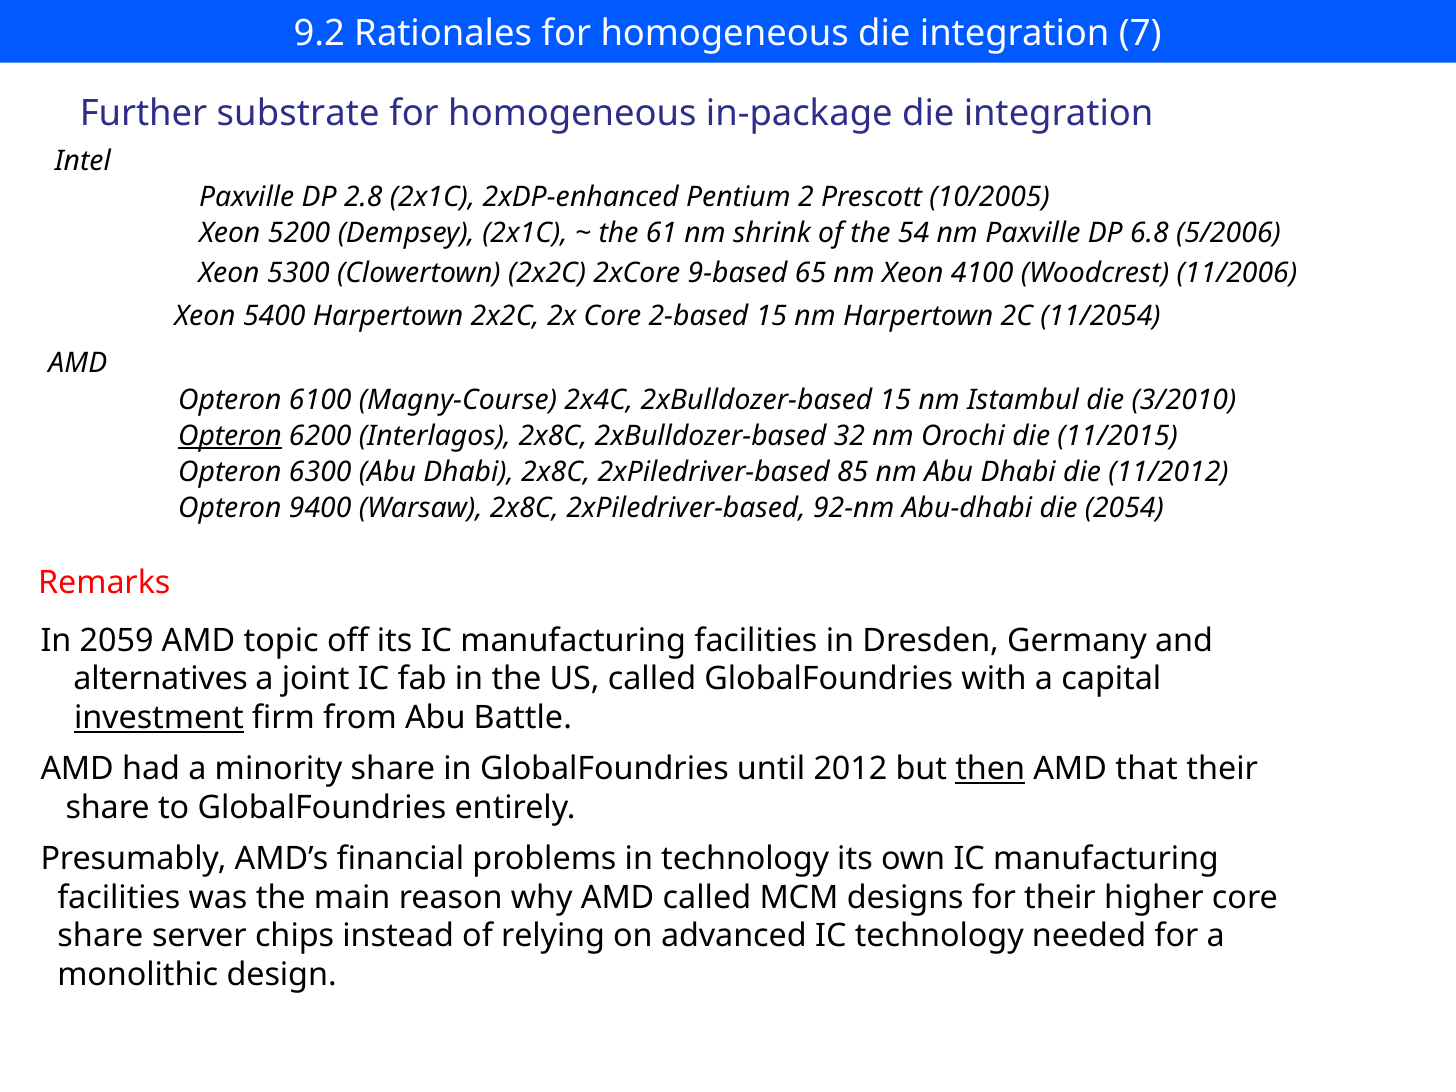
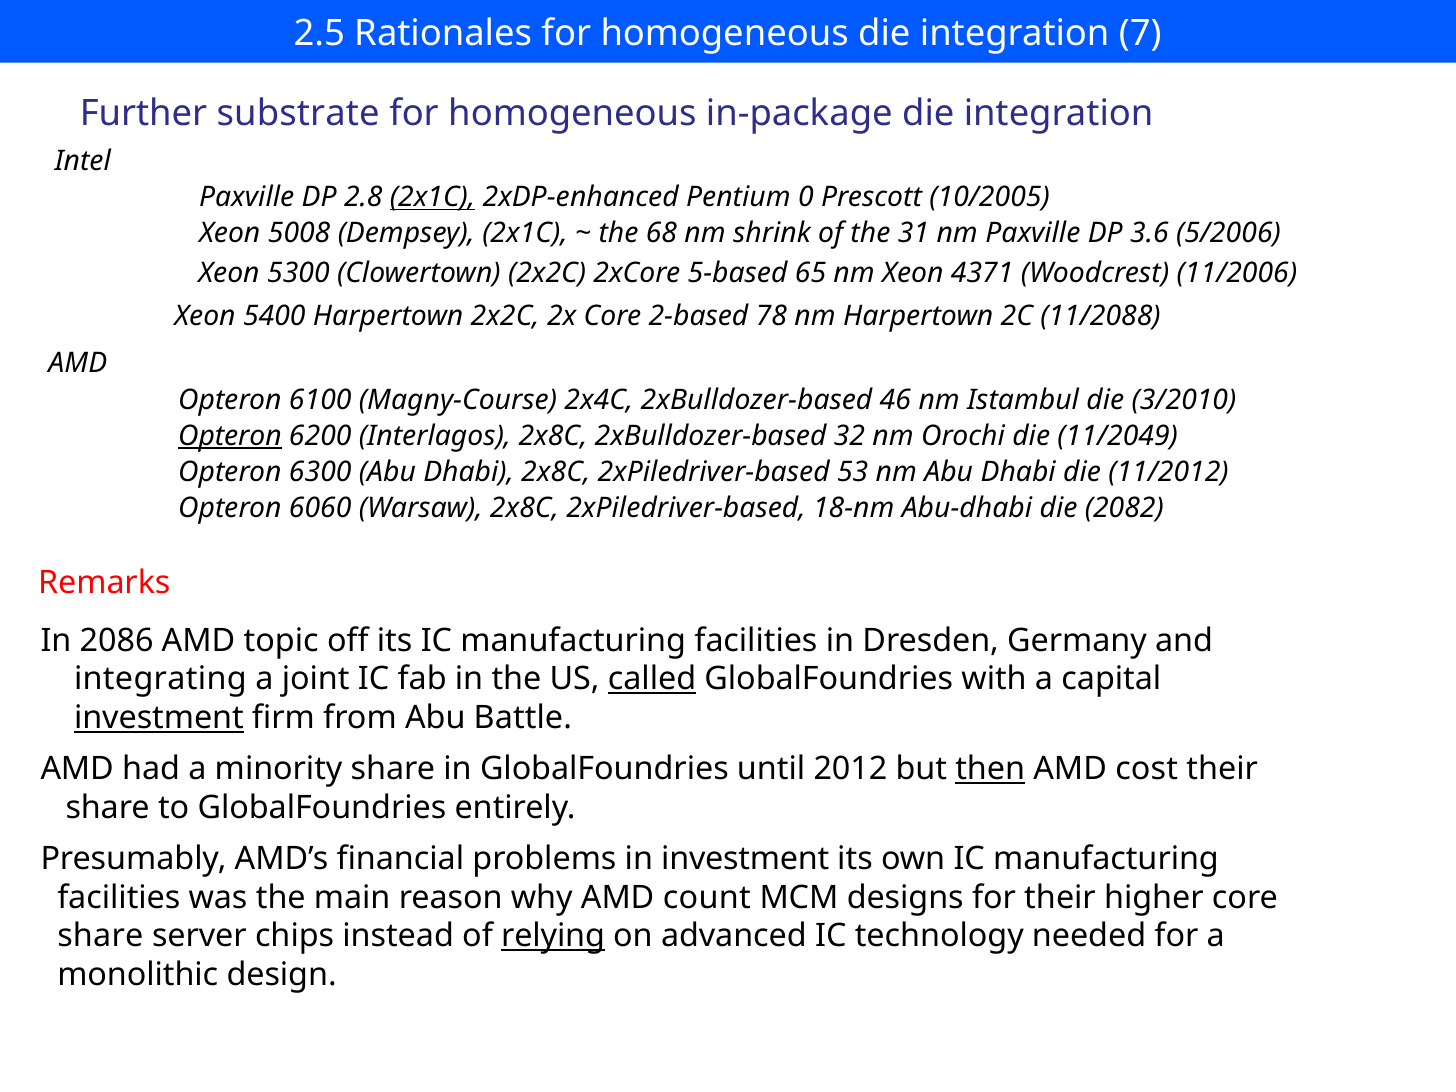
9.2: 9.2 -> 2.5 (319, 34)
2x1C underline: none -> present (433, 197)
2: 2 -> 0 (806, 197)
5200: 5200 -> 5008 (299, 233)
61: 61 -> 68 (661, 233)
54: 54 -> 31 (914, 233)
6.8: 6.8 -> 3.6 (1149, 233)
9-based: 9-based -> 5-based (738, 273)
4100: 4100 -> 4371 (982, 273)
2-based 15: 15 -> 78 (771, 316)
11/2054: 11/2054 -> 11/2088 (1101, 316)
2xBulldozer-based 15: 15 -> 46 (895, 400)
11/2015: 11/2015 -> 11/2049 (1118, 436)
85: 85 -> 53 (853, 472)
9400: 9400 -> 6060 (320, 508)
92-nm: 92-nm -> 18-nm (854, 508)
2054: 2054 -> 2082 (1124, 508)
2059: 2059 -> 2086 (117, 640)
alternatives: alternatives -> integrating (160, 679)
called underline: none -> present (652, 679)
that: that -> cost (1147, 769)
in technology: technology -> investment (745, 859)
AMD called: called -> count (707, 897)
relying underline: none -> present (553, 936)
